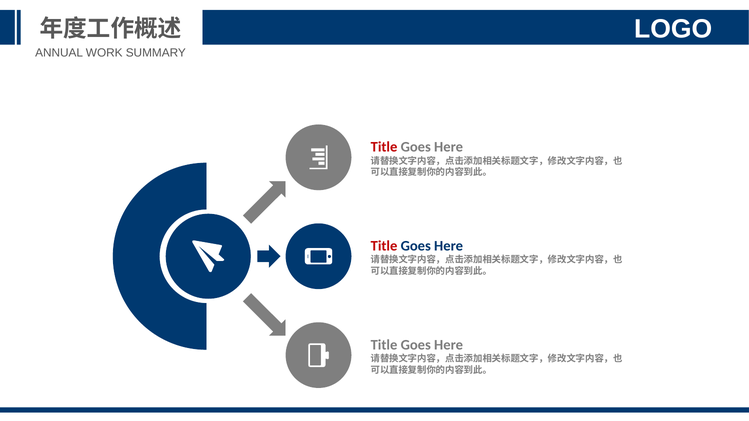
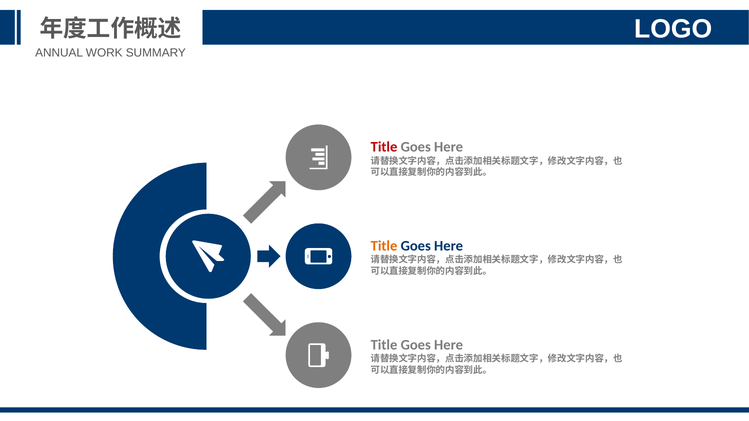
Title colour: red -> orange (384, 246)
